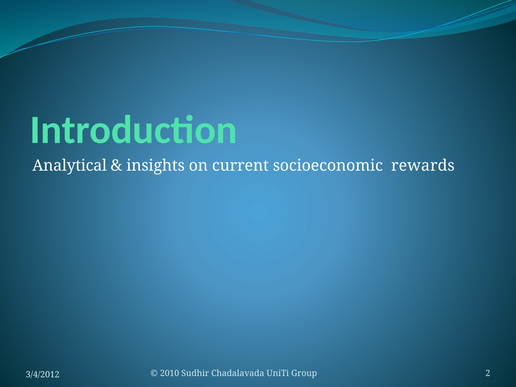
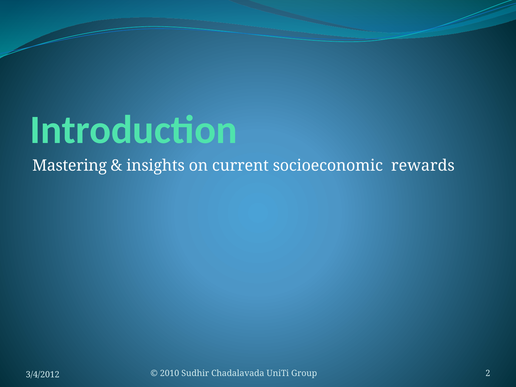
Analytical: Analytical -> Mastering (70, 166)
